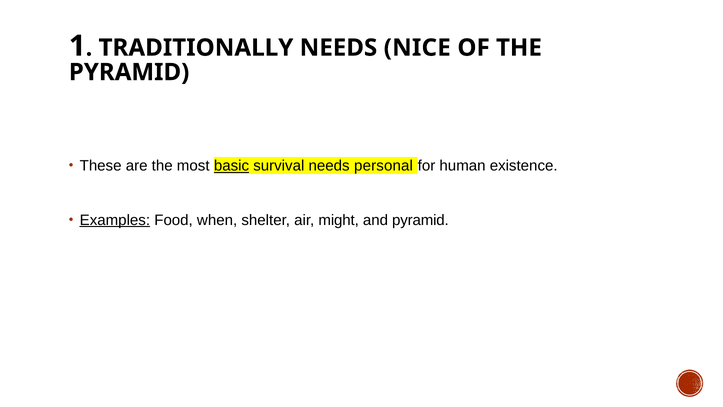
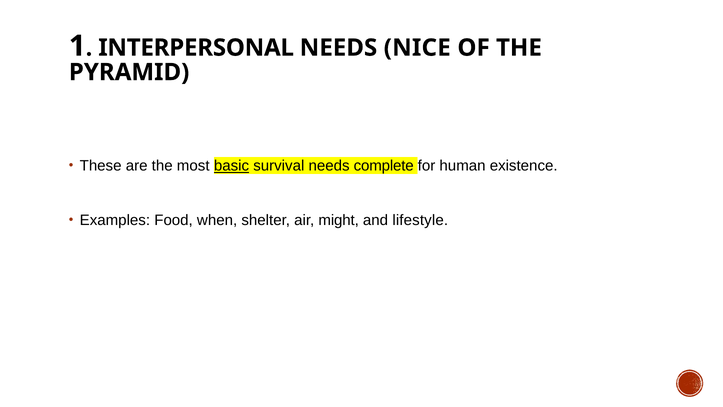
TRADITIONALLY: TRADITIONALLY -> INTERPERSONAL (196, 48)
personal: personal -> complete (384, 166)
Examples underline: present -> none (115, 220)
and pyramid: pyramid -> lifestyle (420, 220)
